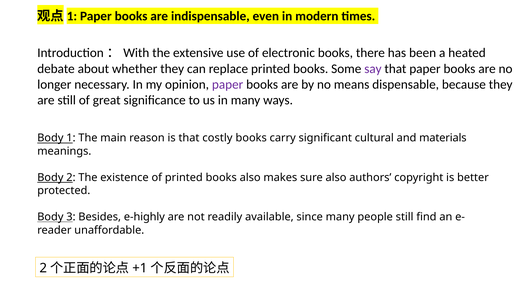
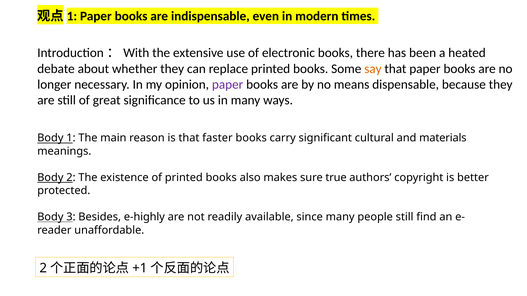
say colour: purple -> orange (373, 69)
costly: costly -> faster (217, 138)
sure also: also -> true (336, 178)
